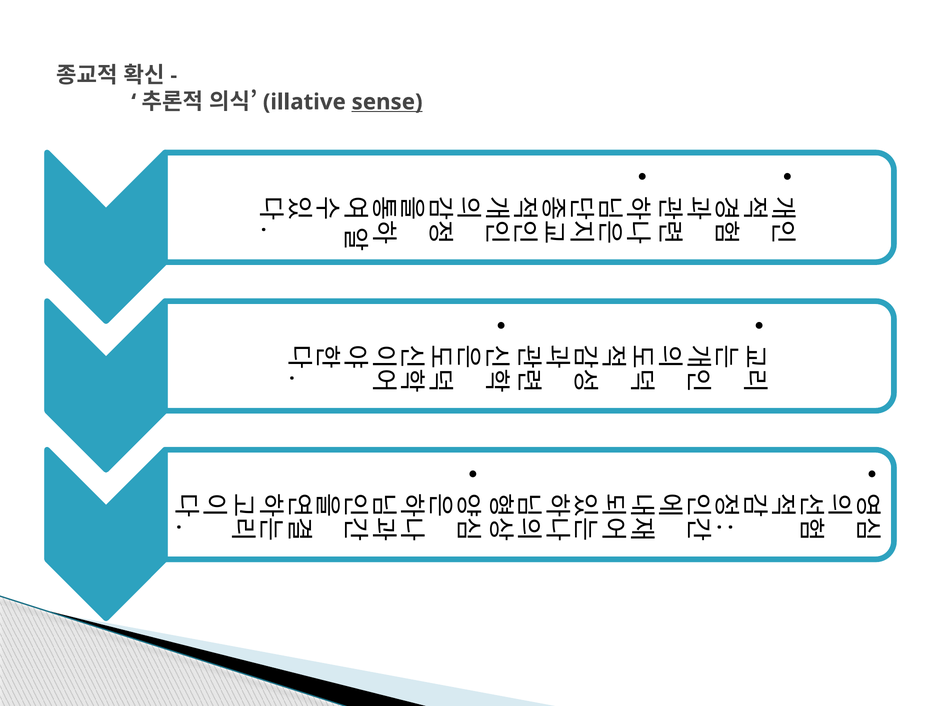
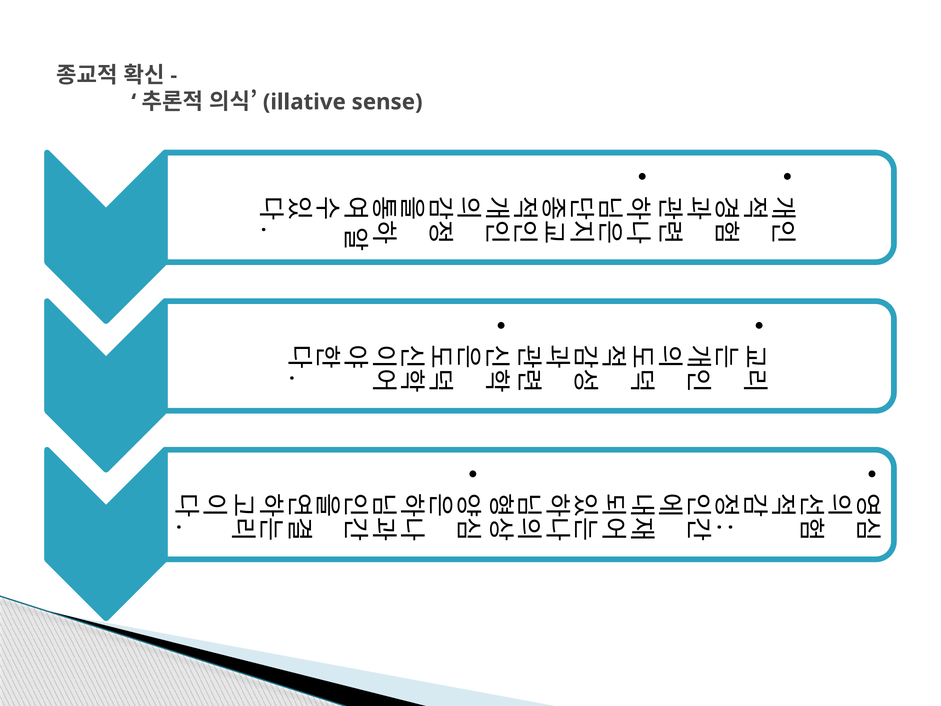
sense underline: present -> none (387, 102)
